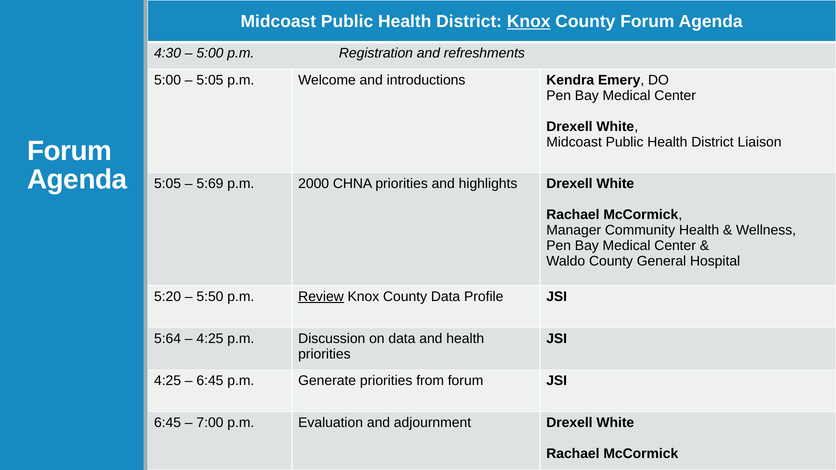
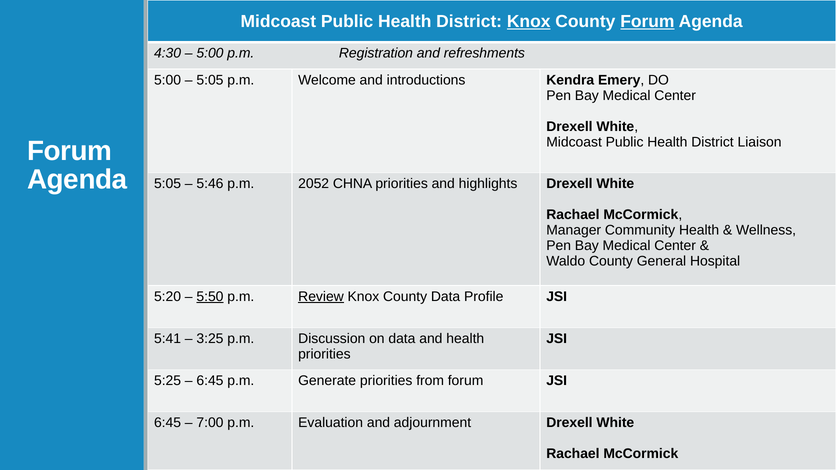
Forum underline: none -> present (647, 21)
5:69: 5:69 -> 5:46 (210, 184)
2000: 2000 -> 2052 (314, 184)
5:50 underline: none -> present (210, 297)
5:64: 5:64 -> 5:41 (168, 339)
4:25: 4:25 -> 3:25 (210, 339)
4:25: 4:25 -> 5:25 (168, 381)
